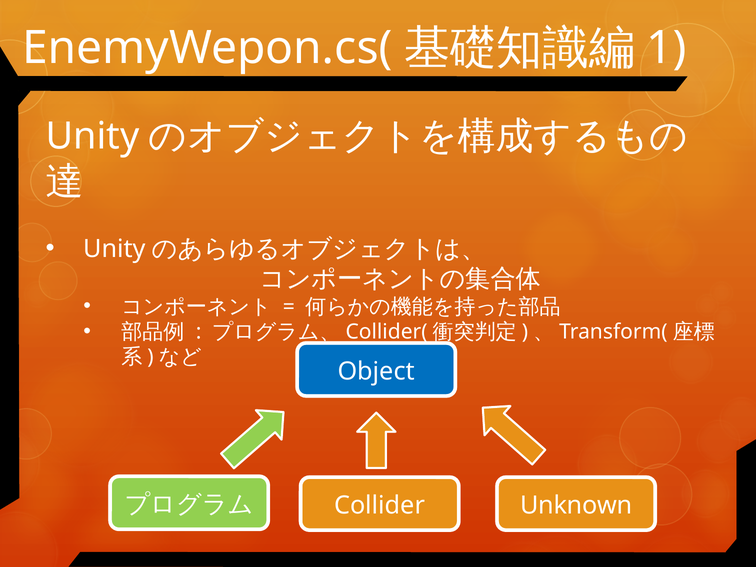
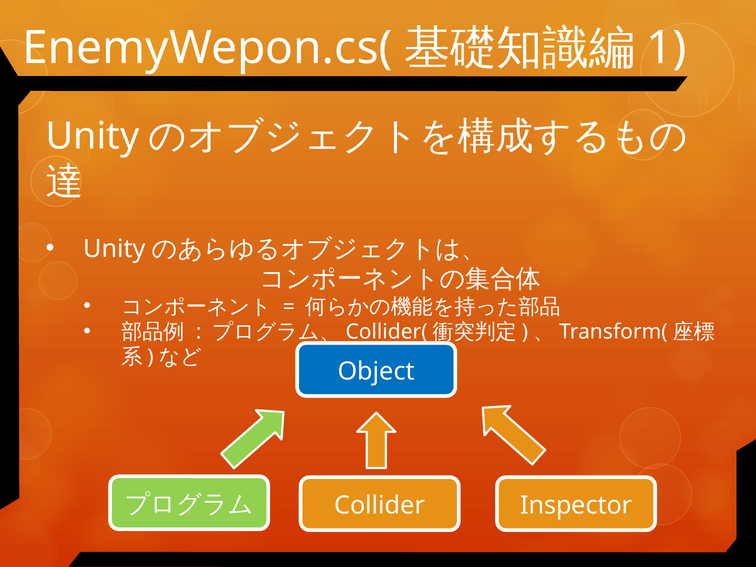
Unknown: Unknown -> Inspector (576, 505)
